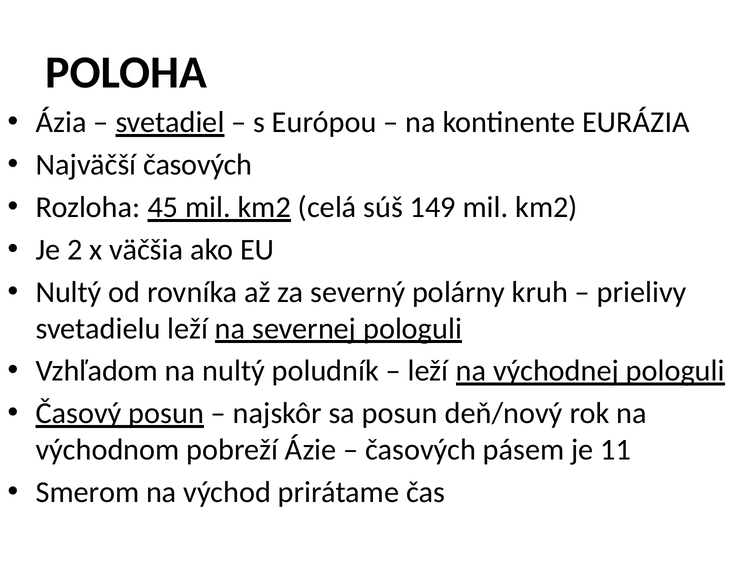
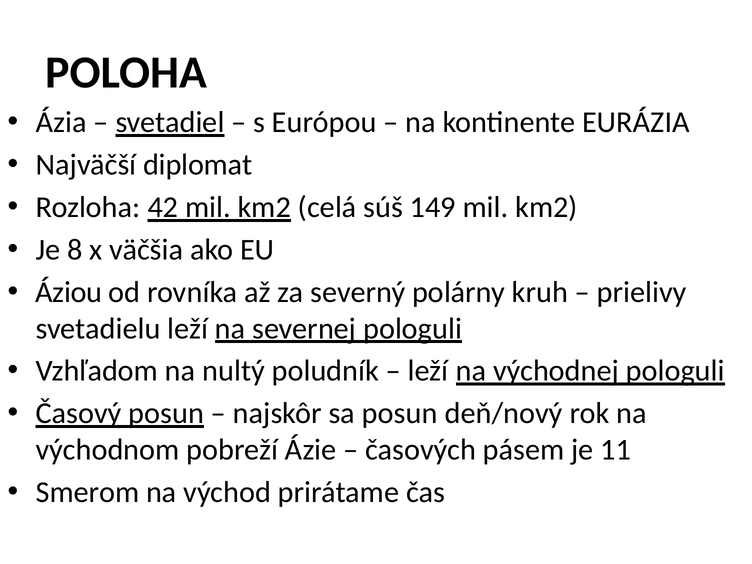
Najväčší časových: časových -> diplomat (198, 165)
45: 45 -> 42 (163, 207)
2: 2 -> 8 (75, 250)
Nultý: Nultý -> Áziou (69, 292)
